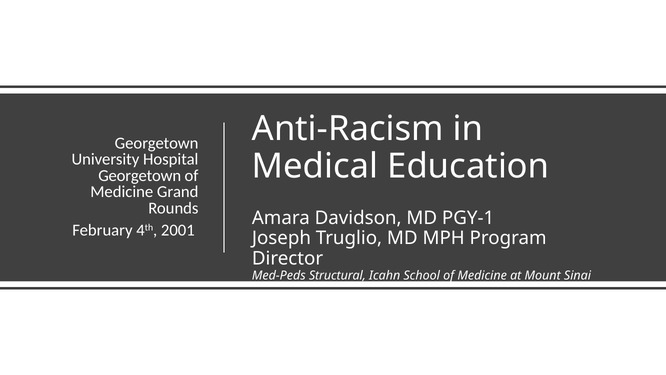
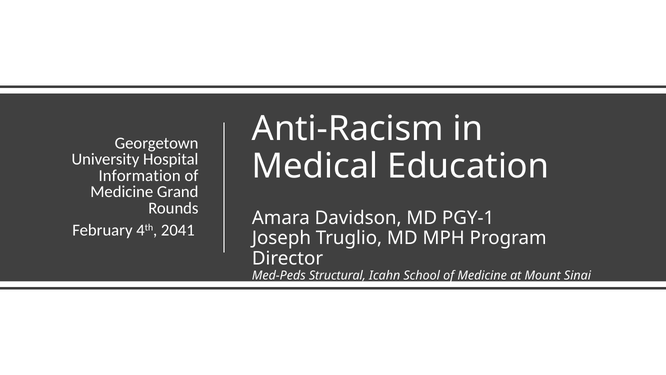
Georgetown: Georgetown -> Information (140, 175)
2001: 2001 -> 2041 (178, 230)
